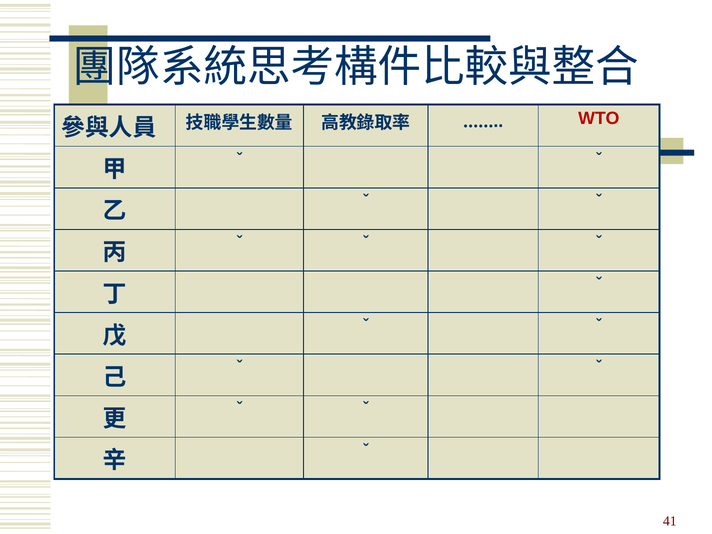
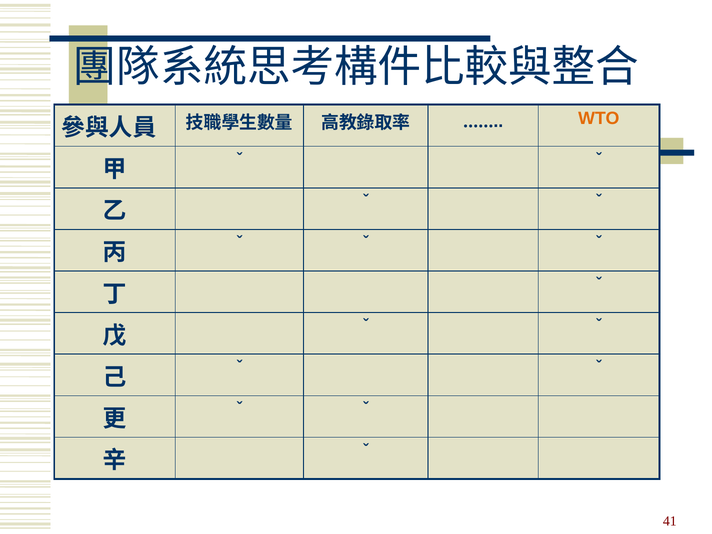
WTO colour: red -> orange (599, 119)
